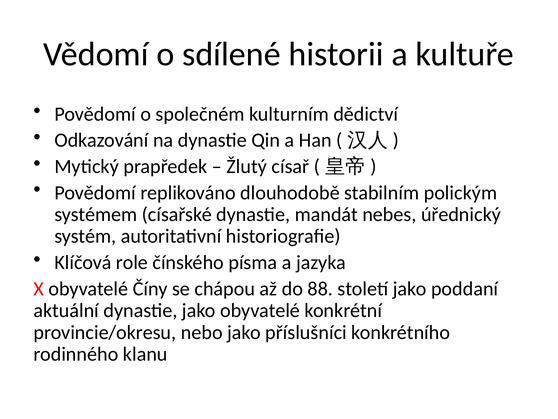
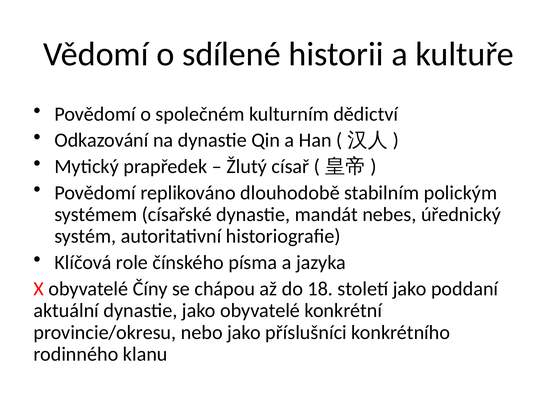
88: 88 -> 18 (320, 288)
